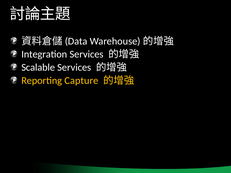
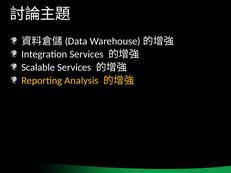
Capture: Capture -> Analysis (81, 81)
